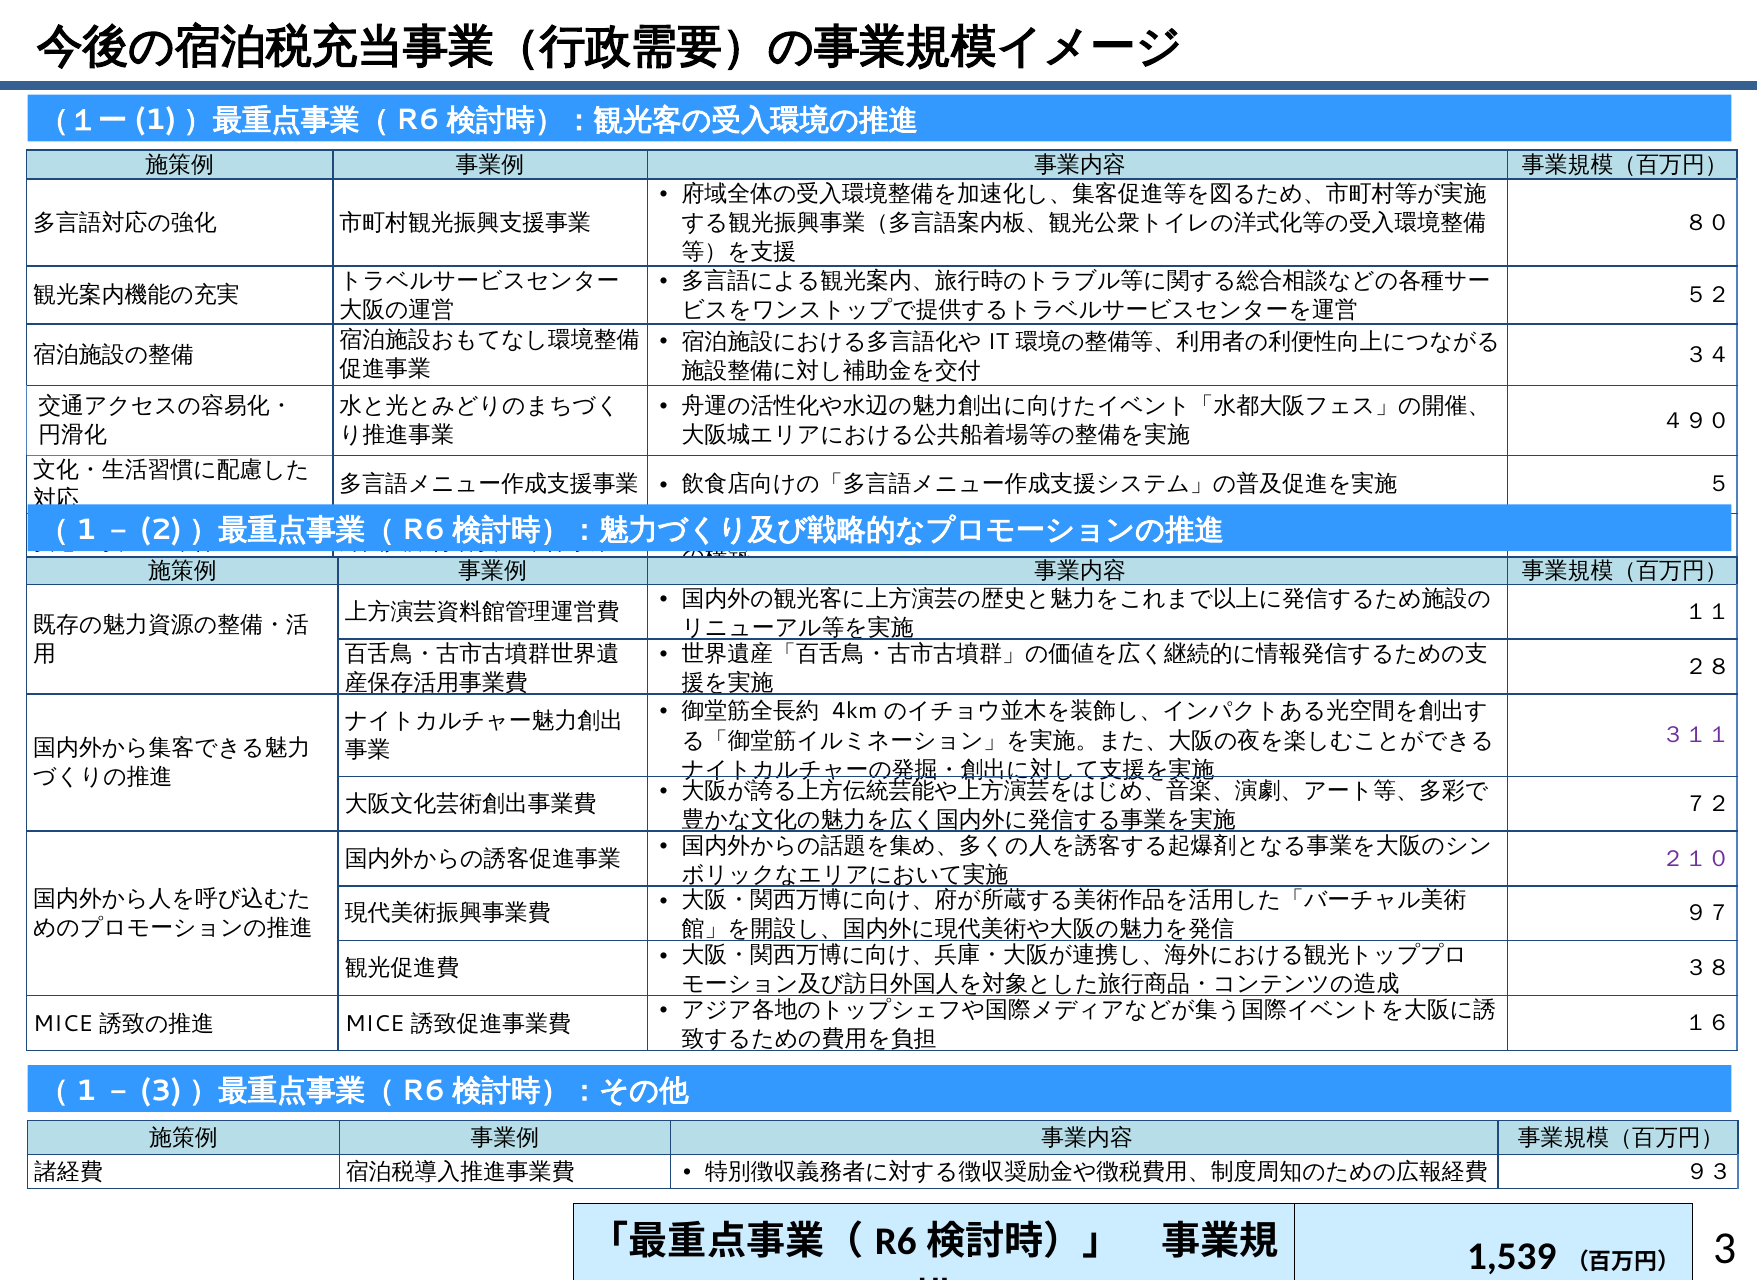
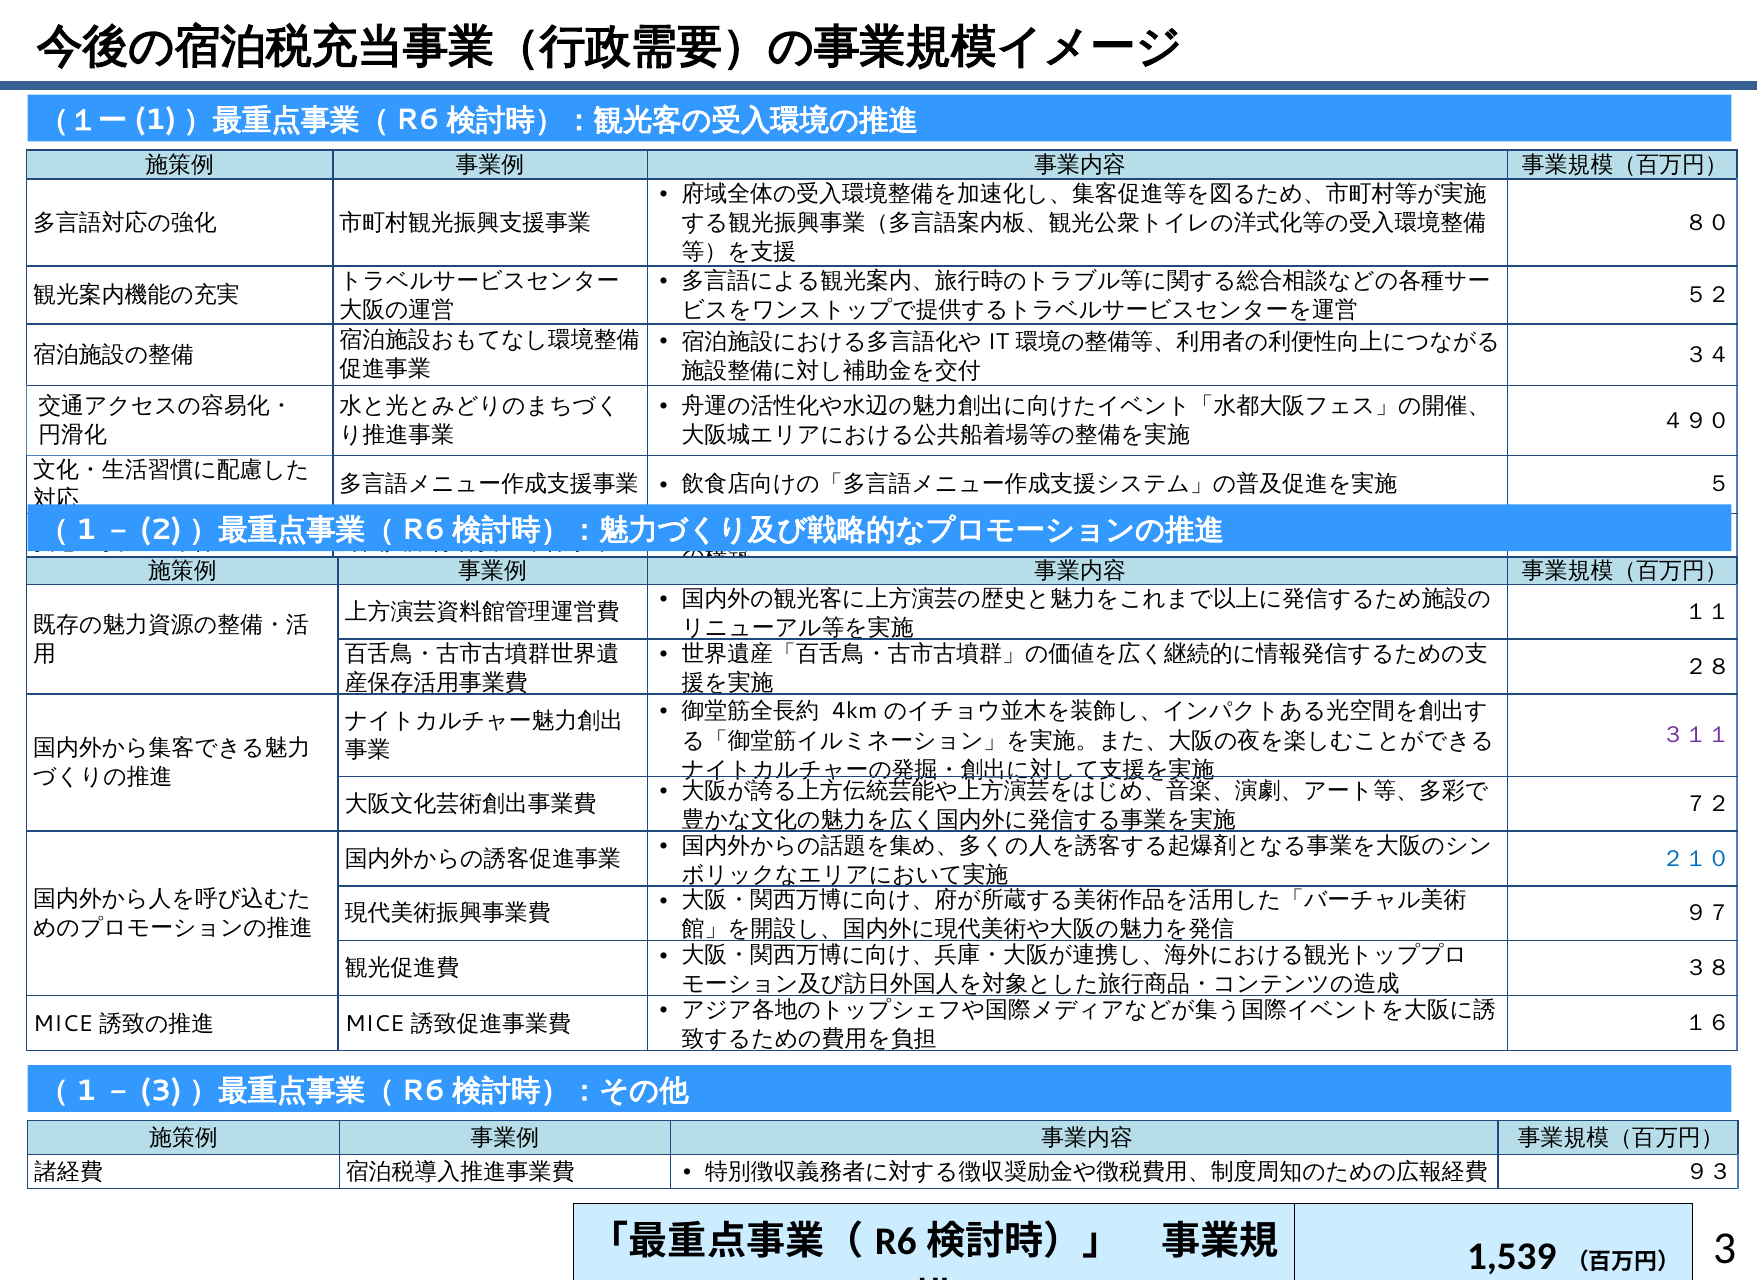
２１０ colour: purple -> blue (1696, 859)
